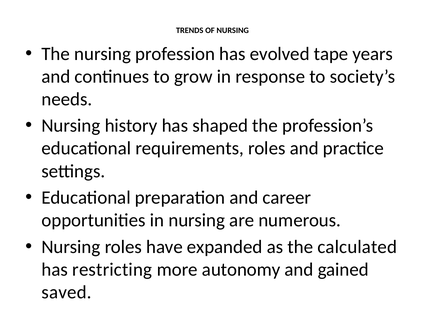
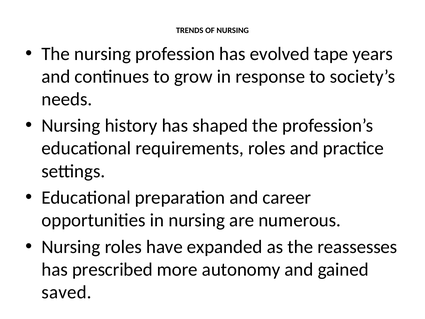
calculated: calculated -> reassesses (357, 247)
restricting: restricting -> prescribed (112, 269)
